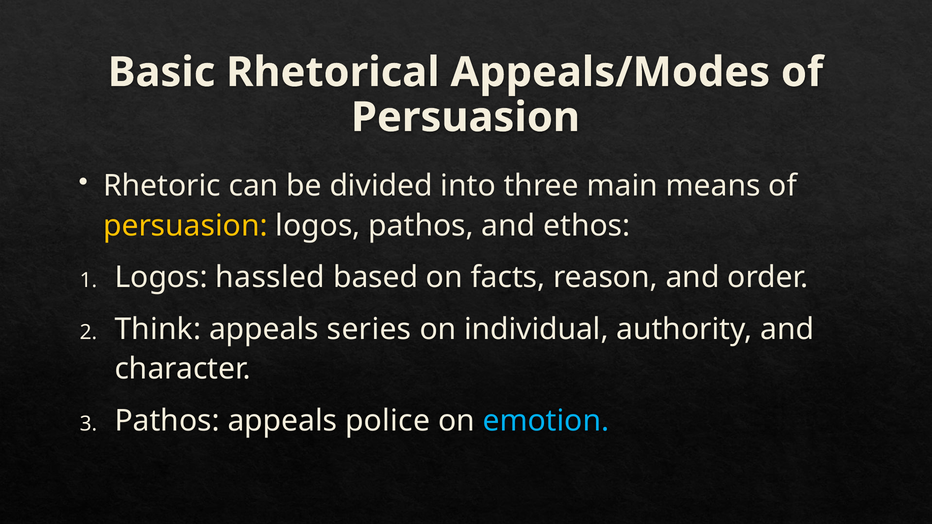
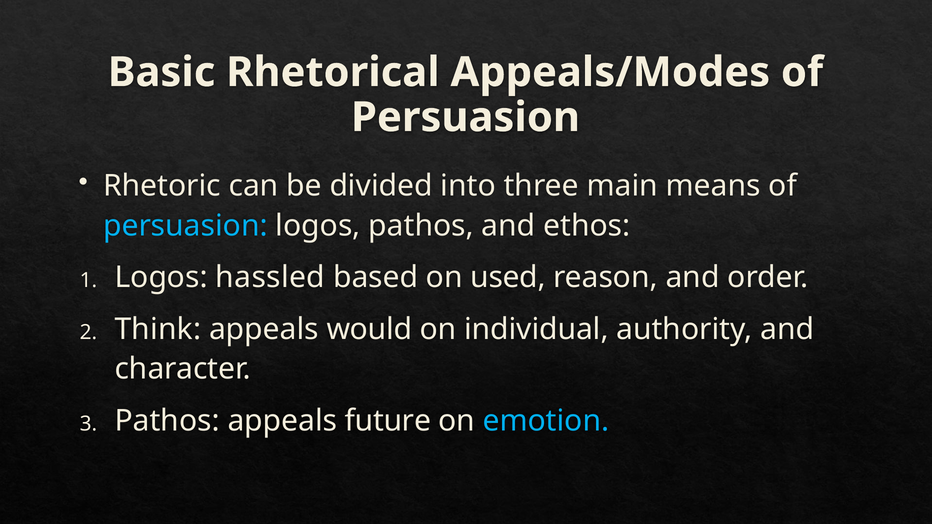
persuasion colour: yellow -> light blue (185, 226)
facts: facts -> used (508, 278)
series: series -> would (369, 329)
police: police -> future (388, 421)
